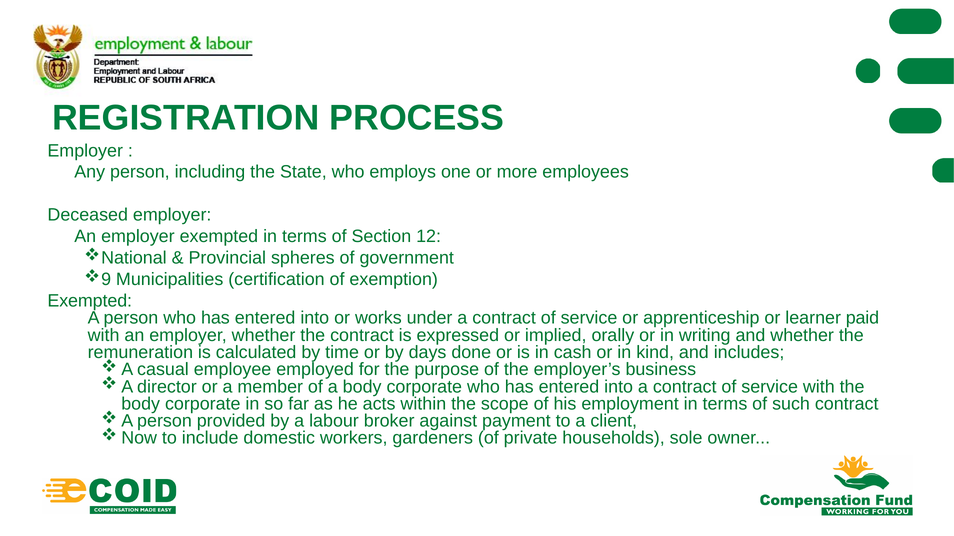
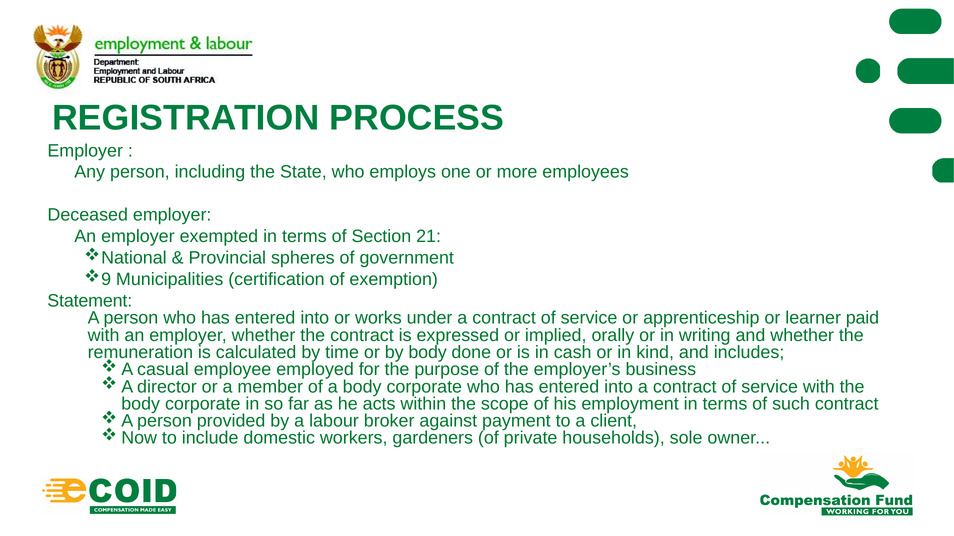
12: 12 -> 21 (429, 237)
Exempted: Exempted -> Statement (90, 301)
by days: days -> body (428, 353)
